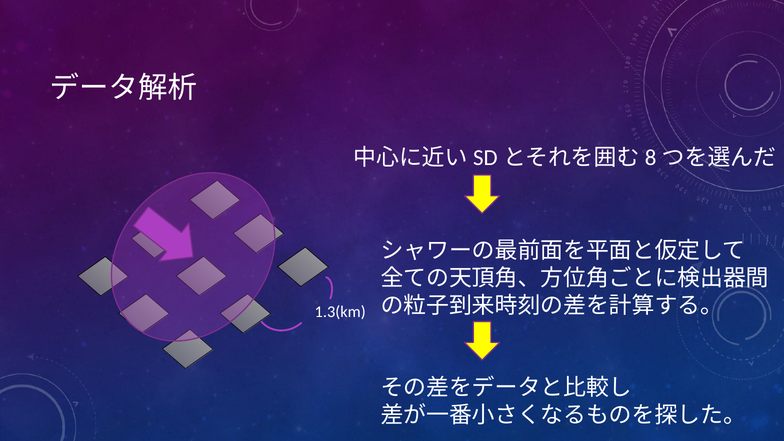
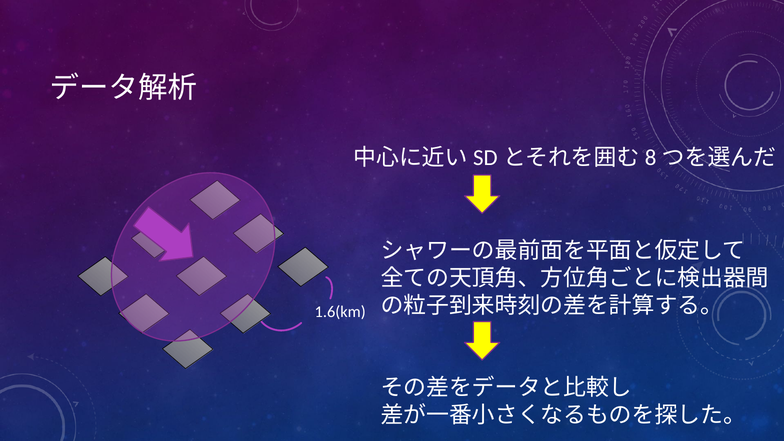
1.3(km: 1.3(km -> 1.6(km (340, 312)
